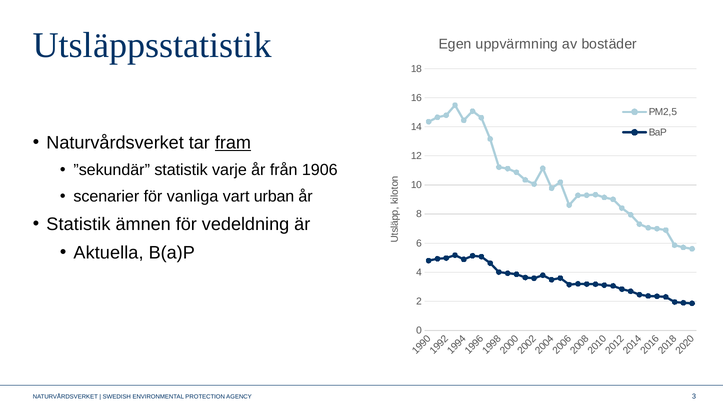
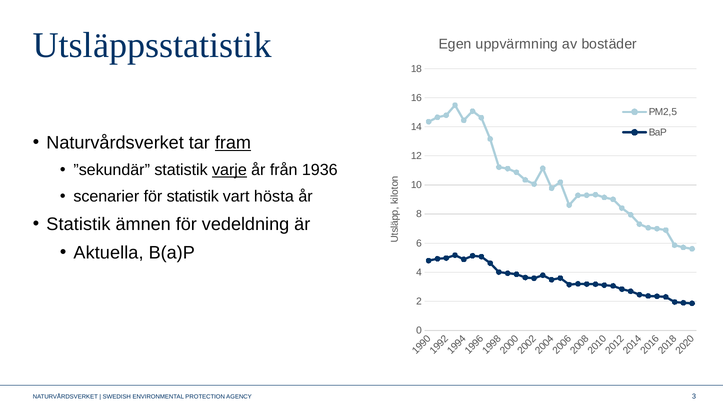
varje underline: none -> present (229, 170)
1906: 1906 -> 1936 (320, 170)
för vanliga: vanliga -> statistik (193, 196)
urban: urban -> hösta (274, 196)
